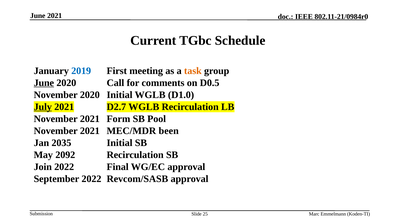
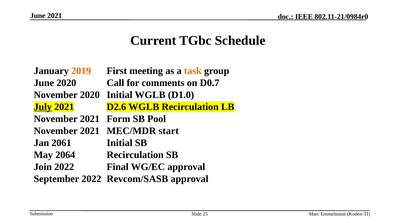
2019 colour: blue -> orange (81, 71)
June underline: present -> none (44, 83)
D0.5: D0.5 -> D0.7 (210, 83)
D2.7: D2.7 -> D2.6 (116, 107)
been: been -> start (169, 131)
2035: 2035 -> 2061 (61, 143)
2092: 2092 -> 2064 (65, 155)
